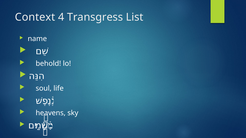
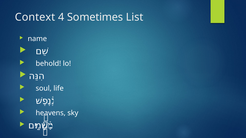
Transgress: Transgress -> Sometimes (95, 17)
